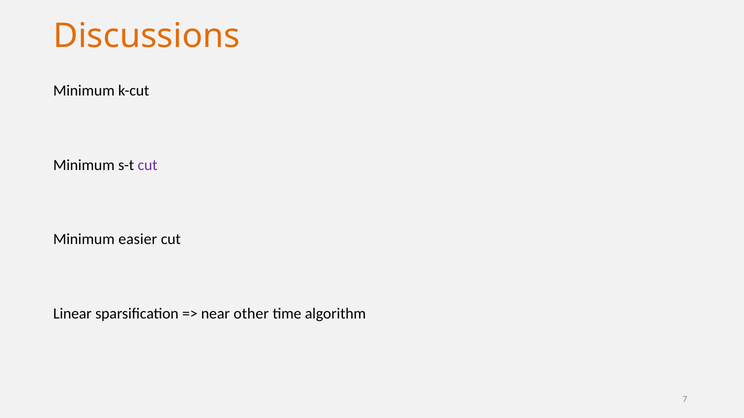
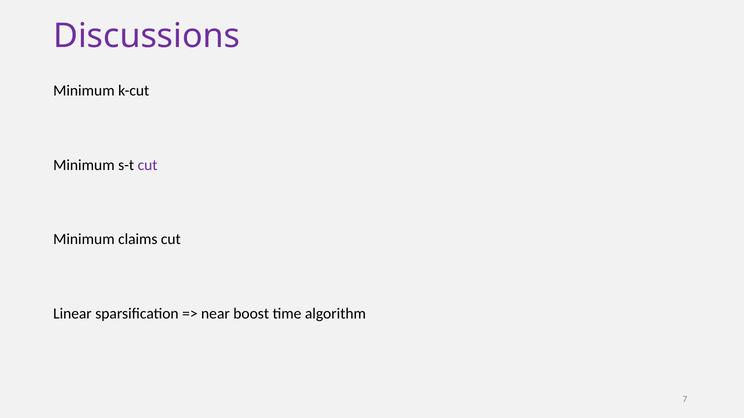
Discussions colour: orange -> purple (147, 36)
easier: easier -> claims (138, 240)
other: other -> boost (251, 314)
